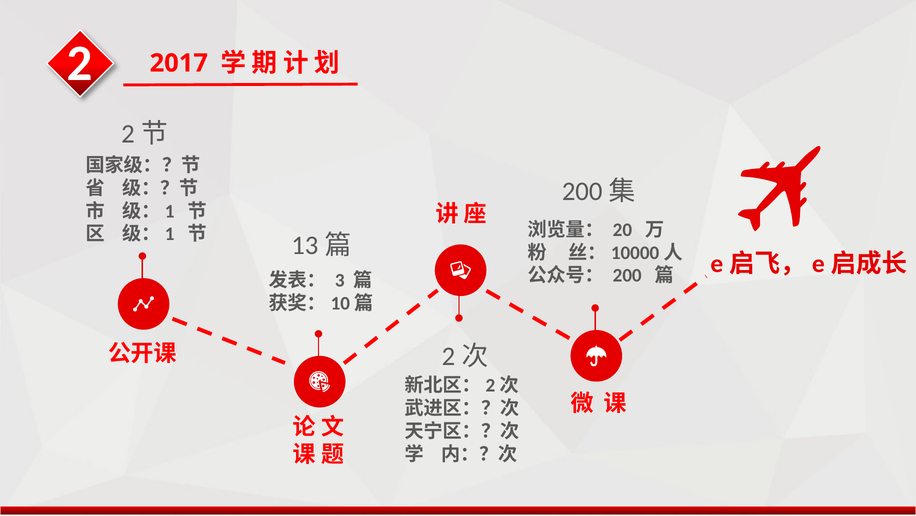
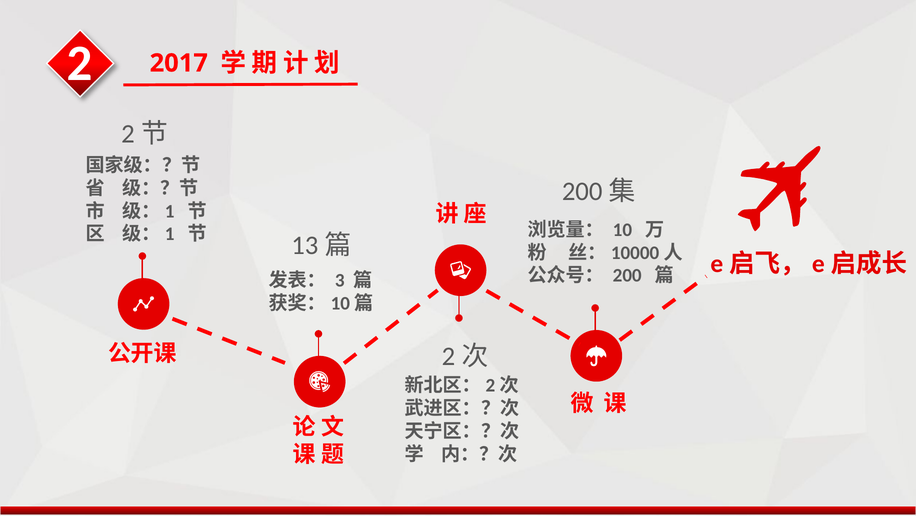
20: 20 -> 10 (622, 229)
